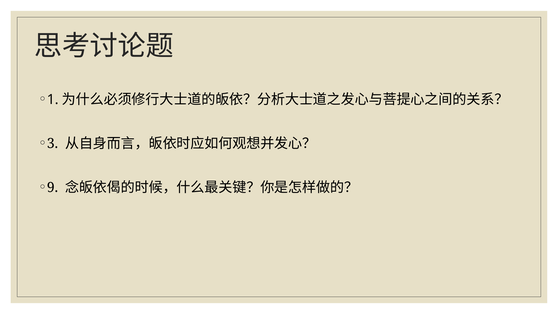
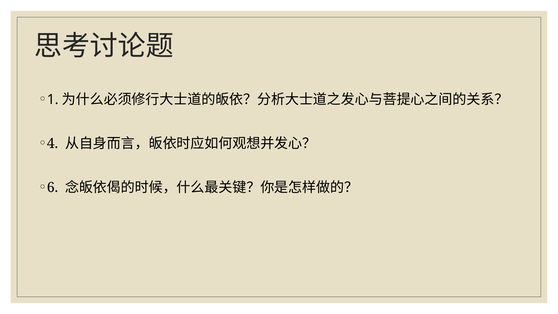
3: 3 -> 4 (52, 143)
9: 9 -> 6 (52, 187)
